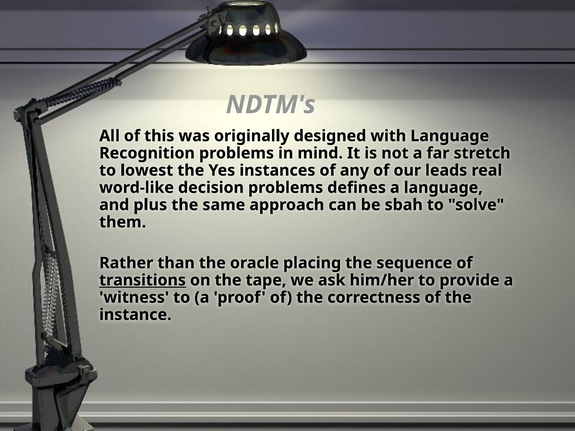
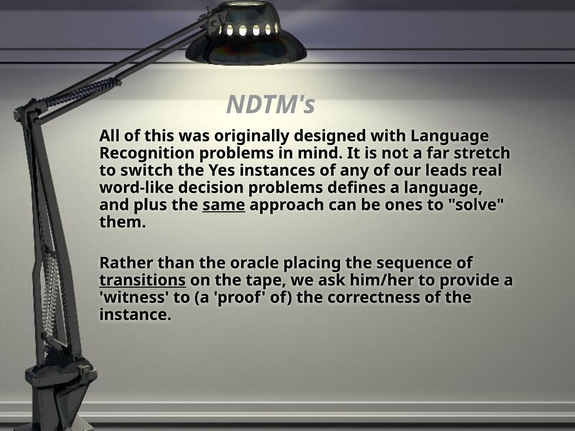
lowest: lowest -> switch (147, 170)
same underline: none -> present (224, 205)
sbah: sbah -> ones (404, 205)
